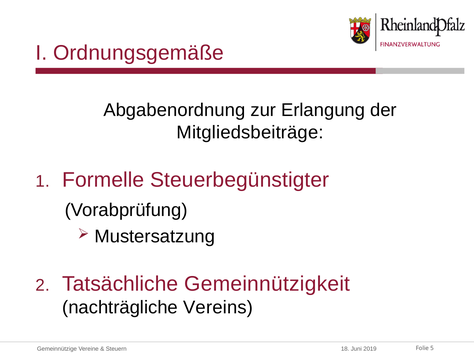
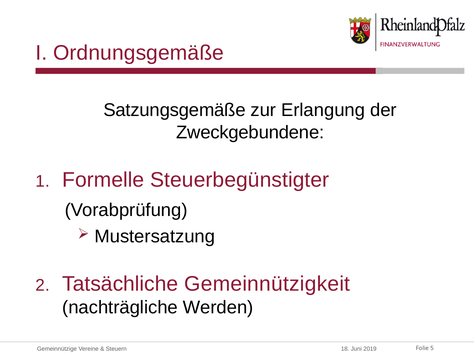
Abgabenordnung: Abgabenordnung -> Satzungsgemäße (175, 110)
Mitgliedsbeiträge: Mitgliedsbeiträge -> Zweckgebundene (250, 132)
Vereins: Vereins -> Werden (218, 308)
